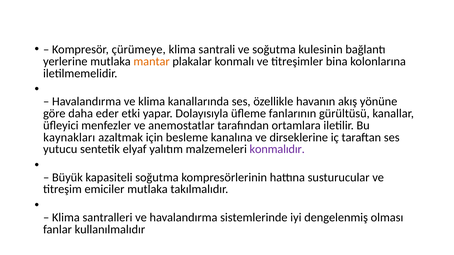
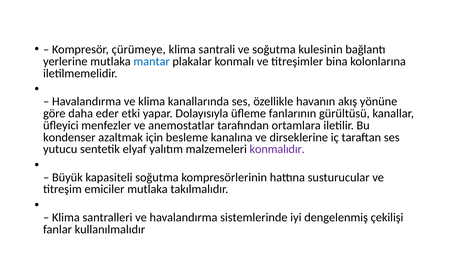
mantar colour: orange -> blue (152, 62)
kaynakları: kaynakları -> kondenser (69, 138)
olması: olması -> çekilişi (387, 218)
